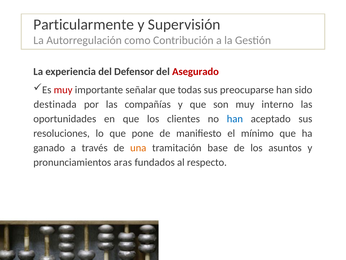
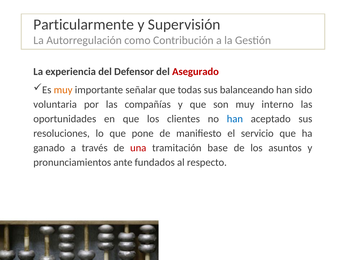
muy colour: red -> orange (63, 90)
preocuparse: preocuparse -> balanceando (247, 90)
destinada: destinada -> voluntaria (55, 104)
mínimo: mínimo -> servicio (257, 133)
una colour: orange -> red (138, 148)
aras: aras -> ante (123, 162)
